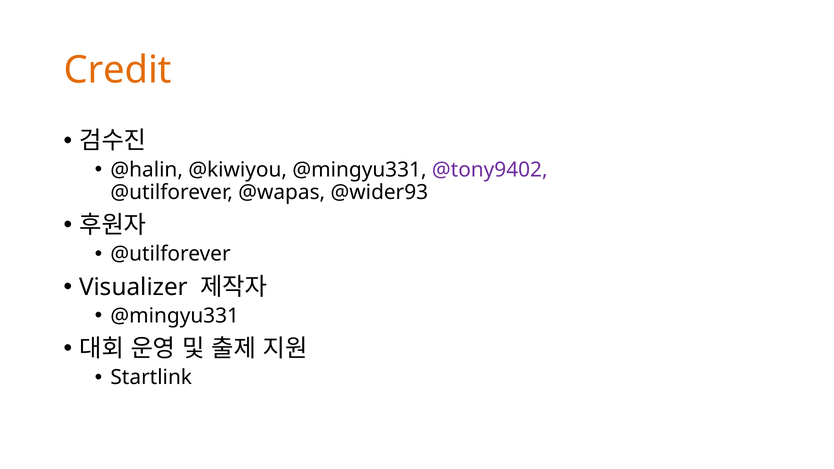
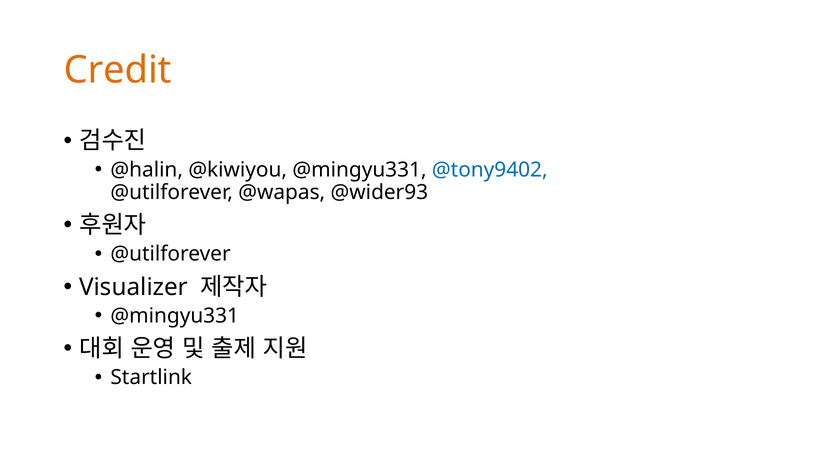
@tony9402 colour: purple -> blue (490, 170)
